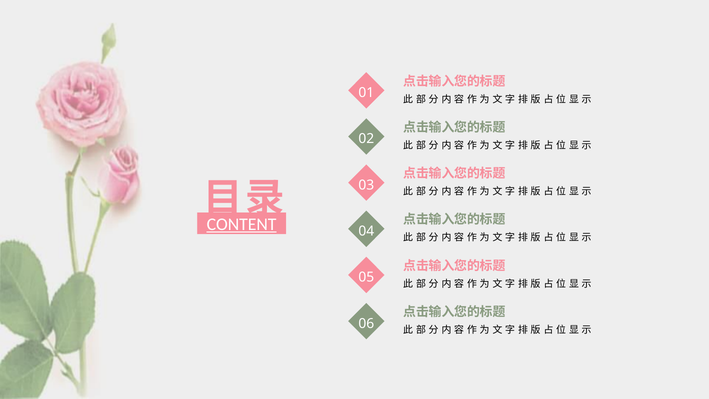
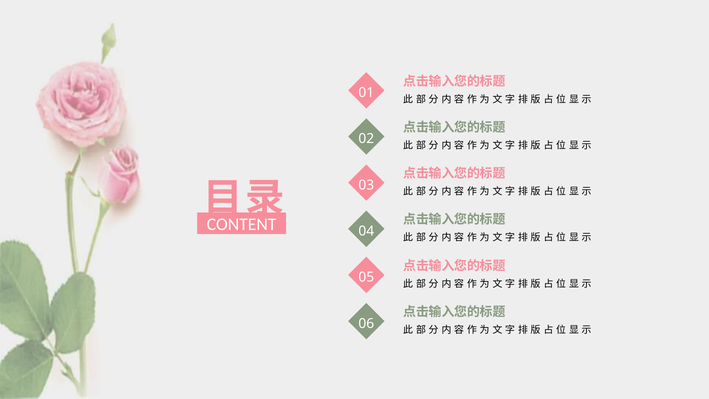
CONTENT underline: present -> none (242, 224)
